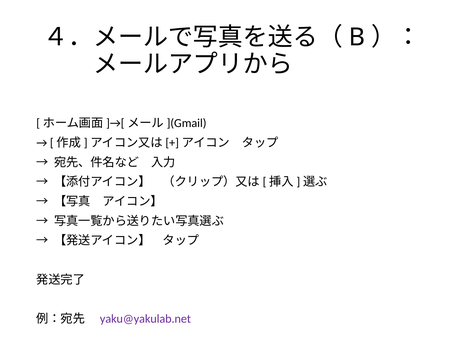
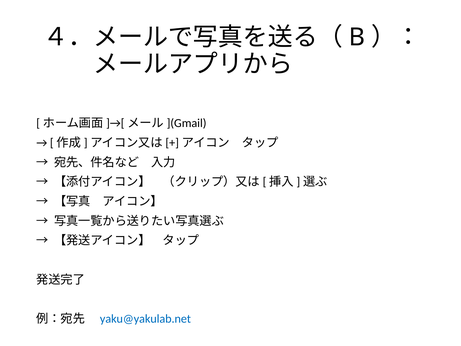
yaku@yakulab.net colour: purple -> blue (145, 319)
